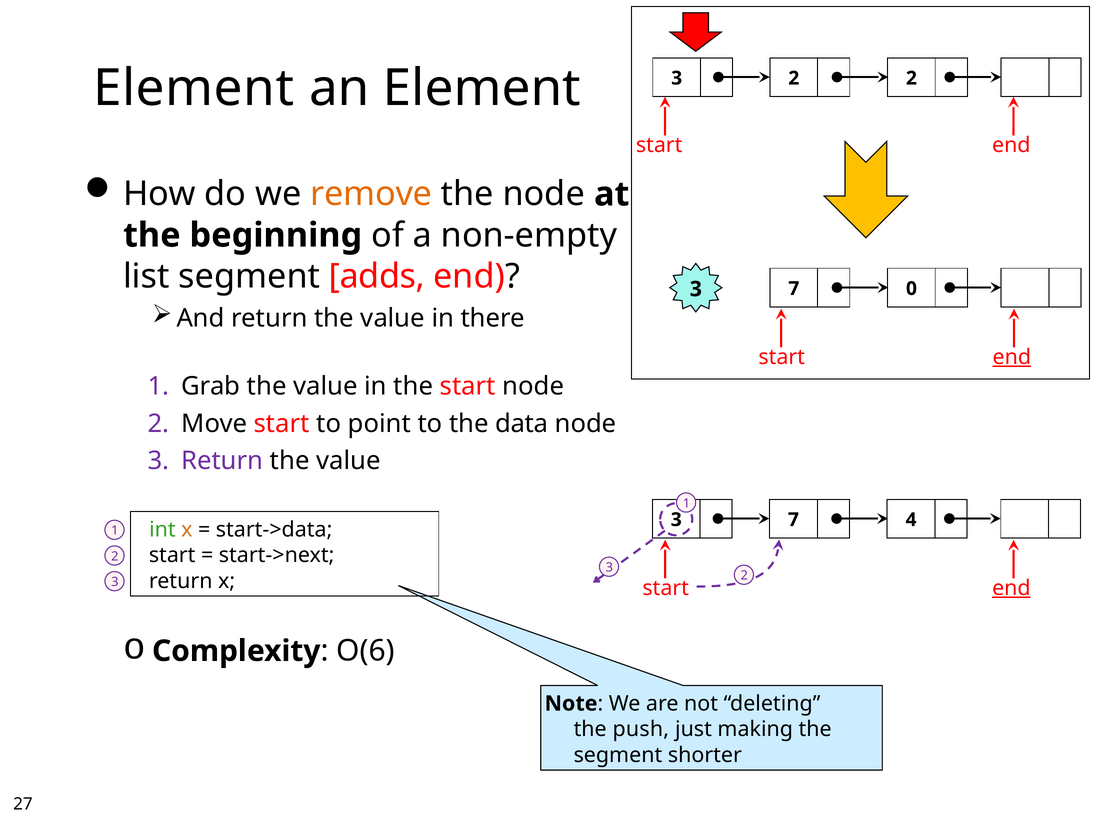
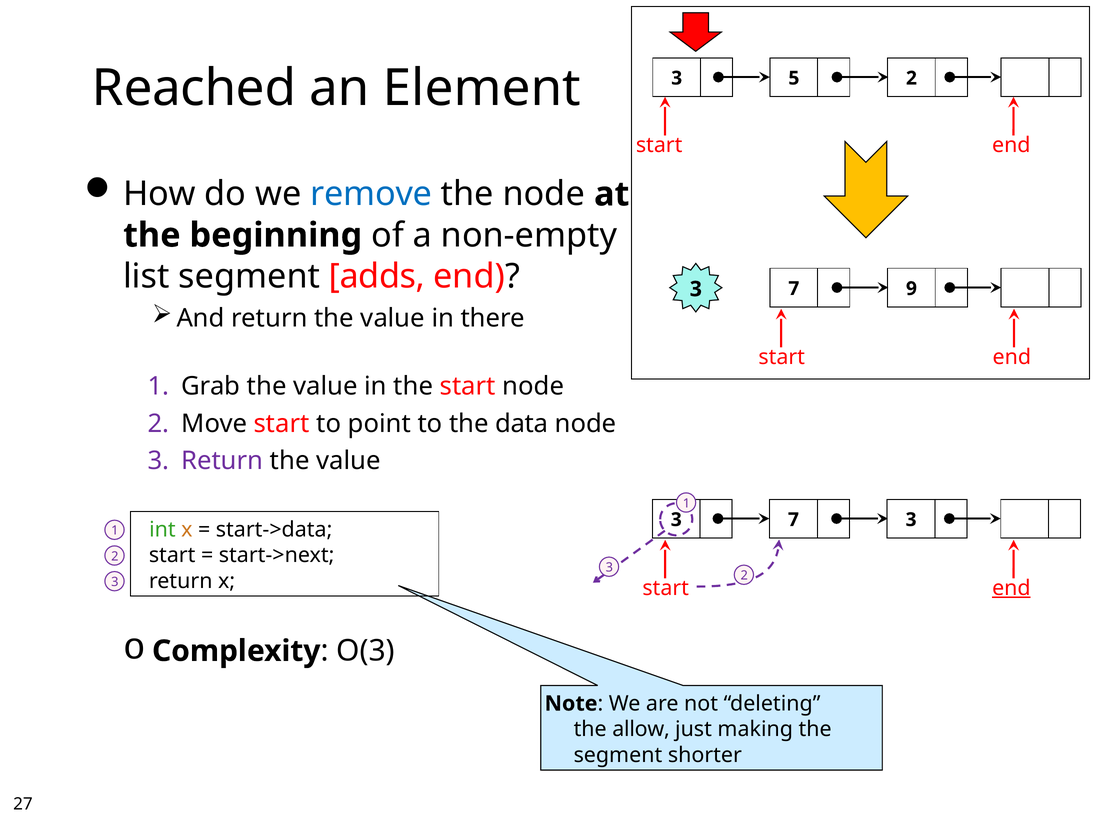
Element: Element -> Reached (194, 88)
2: 2 -> 5 (794, 78)
remove colour: orange -> blue (371, 194)
0: 0 -> 9 (911, 289)
end underline: present -> none (1012, 357)
7 4: 4 -> 3 (911, 520)
O(6: O(6 -> O(3 (366, 651)
push: push -> allow (641, 729)
